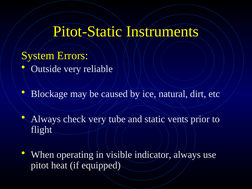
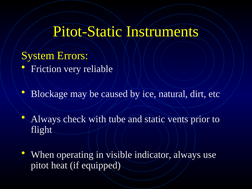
Outside: Outside -> Friction (46, 69)
check very: very -> with (97, 119)
